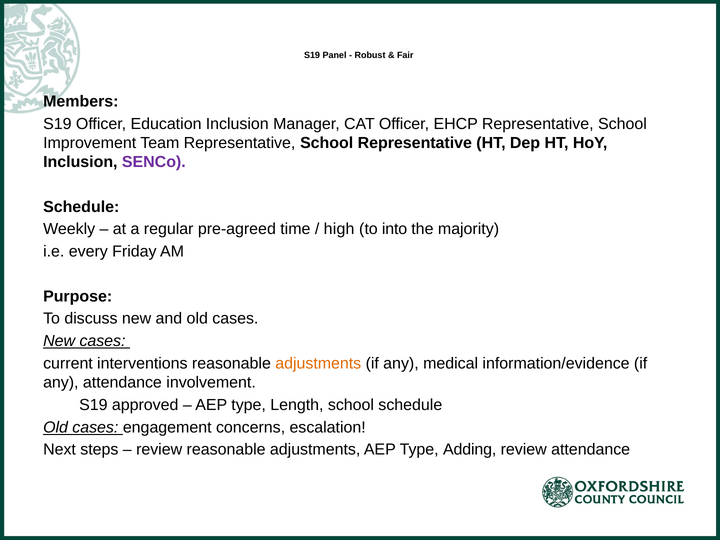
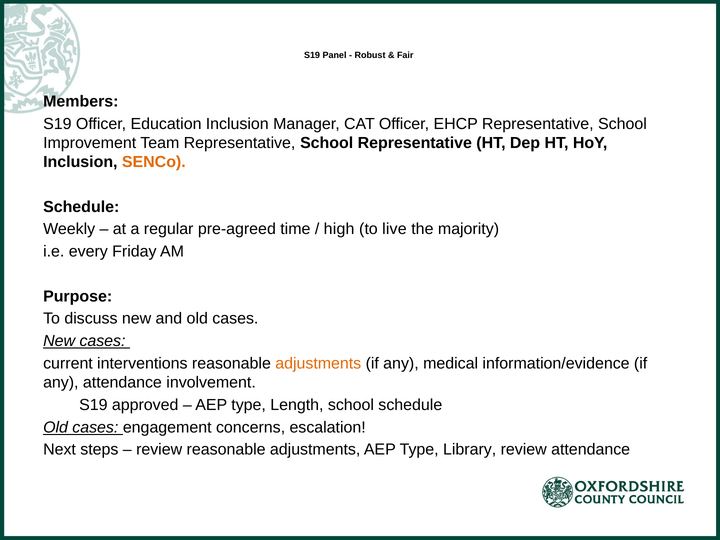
SENCo colour: purple -> orange (154, 162)
into: into -> live (394, 229)
Adding: Adding -> Library (470, 450)
